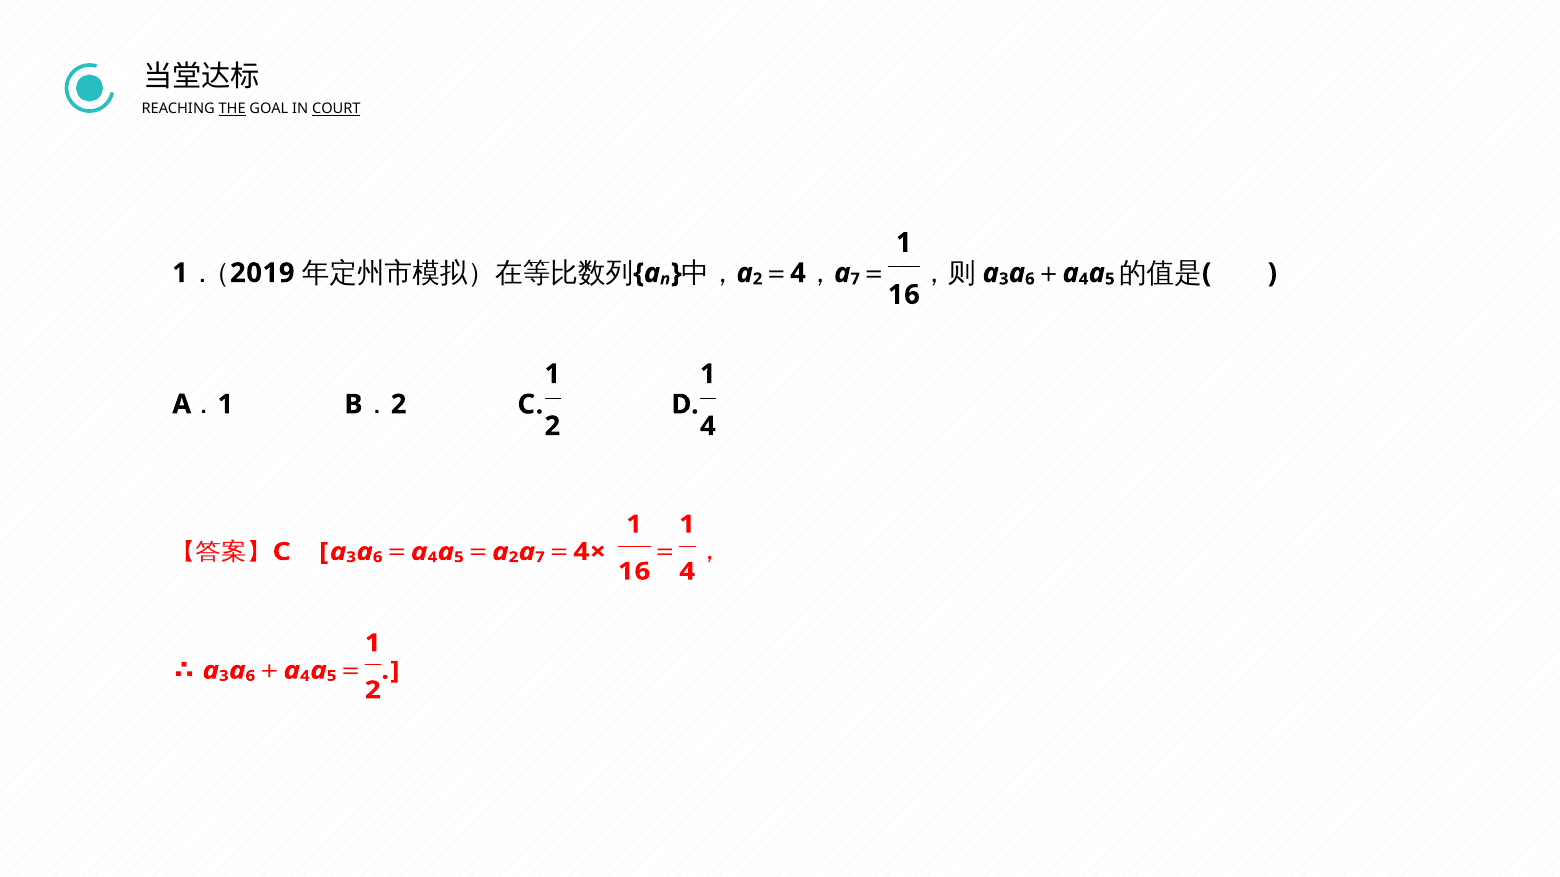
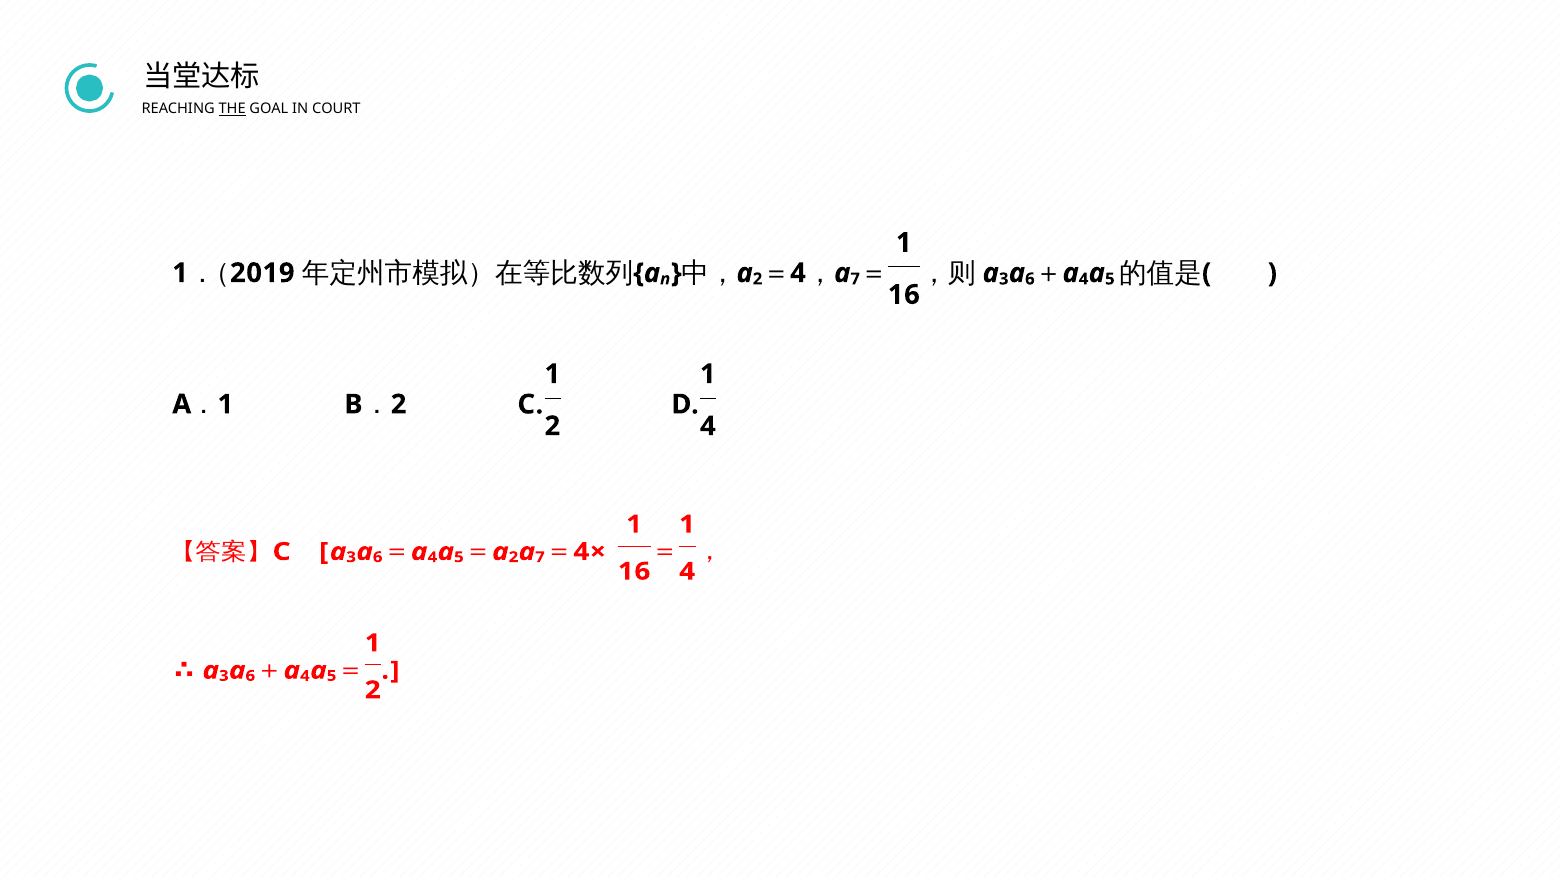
COURT underline: present -> none (336, 109)
